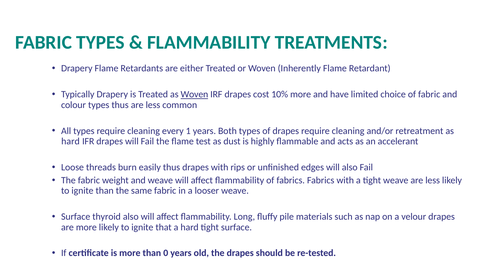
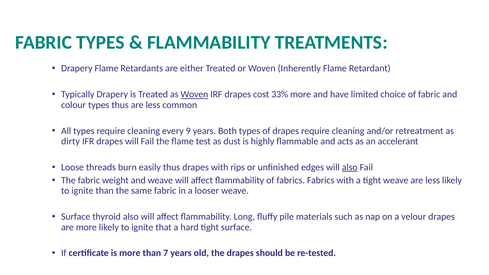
10%: 10% -> 33% (280, 94)
1: 1 -> 9 (188, 131)
hard: hard -> dirty (71, 141)
also underline: none -> present (350, 167)
0: 0 -> 7 (166, 253)
